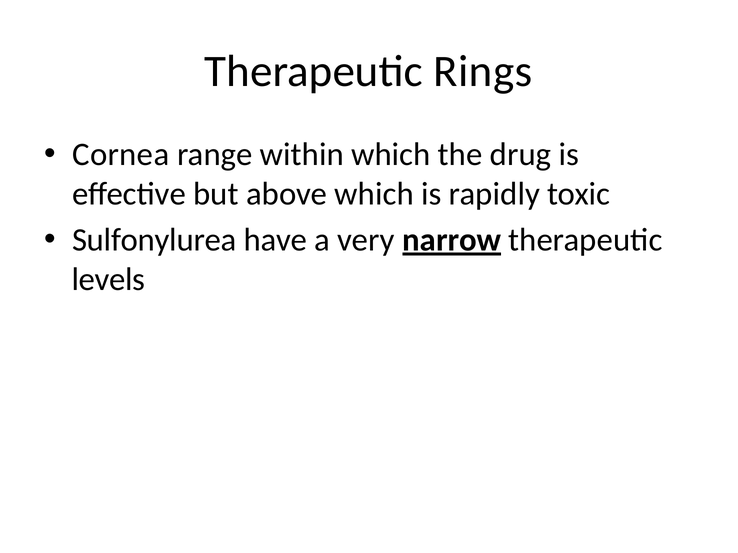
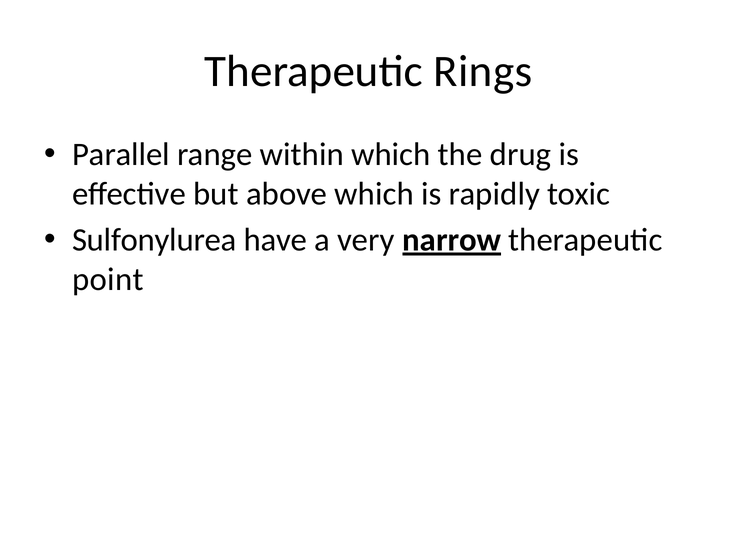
Cornea: Cornea -> Parallel (121, 155)
levels: levels -> point (108, 279)
